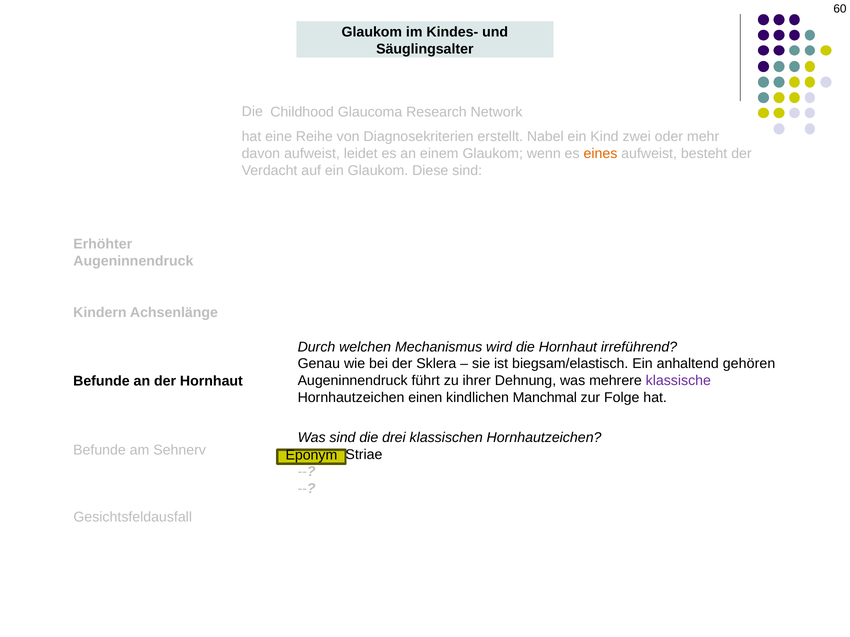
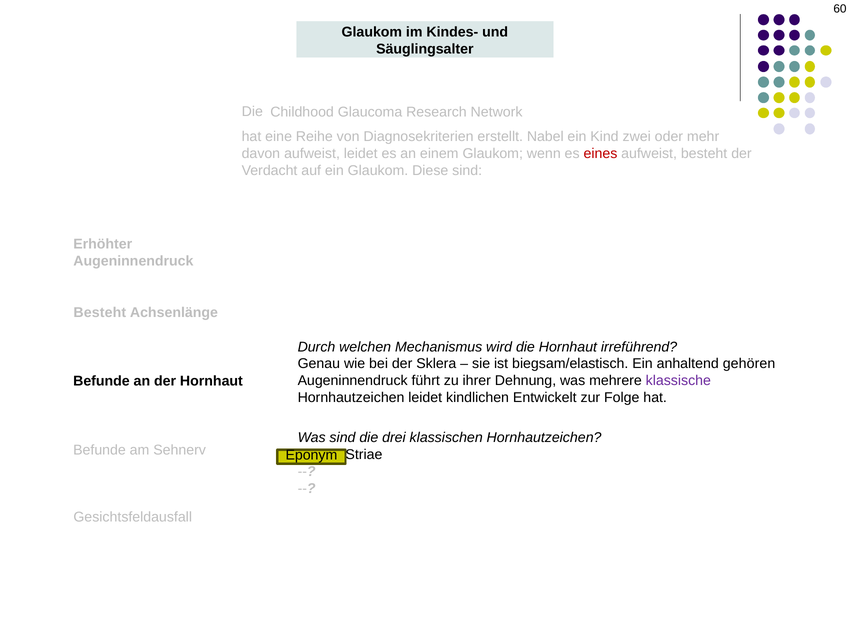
eines colour: orange -> red (600, 153)
Kindern: Kindern -> Besteht (100, 313)
Hornhautzeichen einen: einen -> leidet (425, 398)
Manchmal: Manchmal -> Entwickelt (545, 398)
